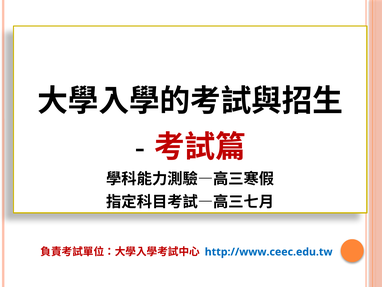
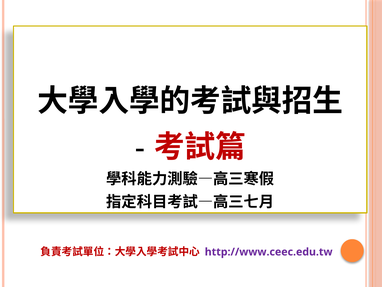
http://www.ceec.edu.tw colour: blue -> purple (269, 252)
